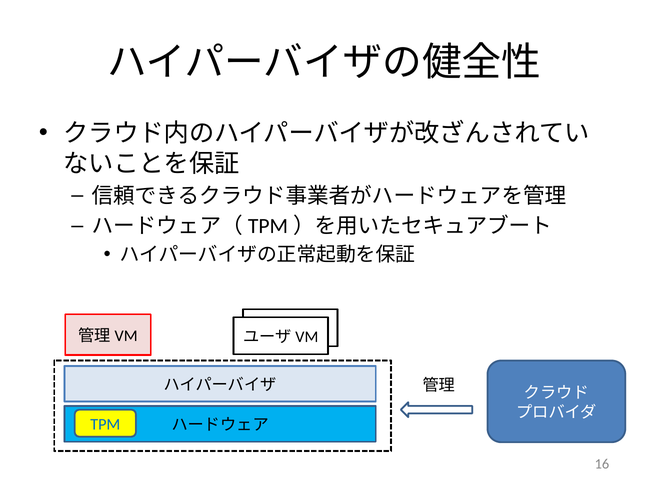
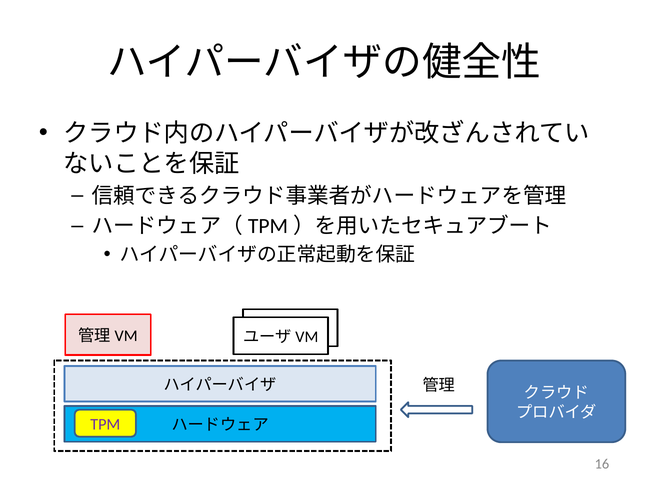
TPM colour: blue -> purple (105, 424)
